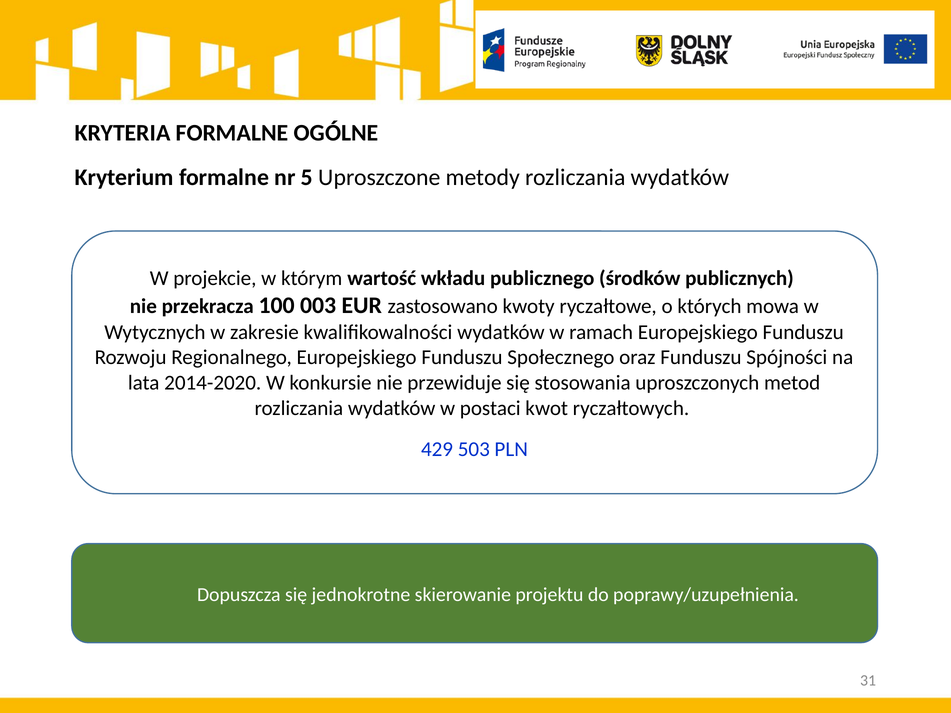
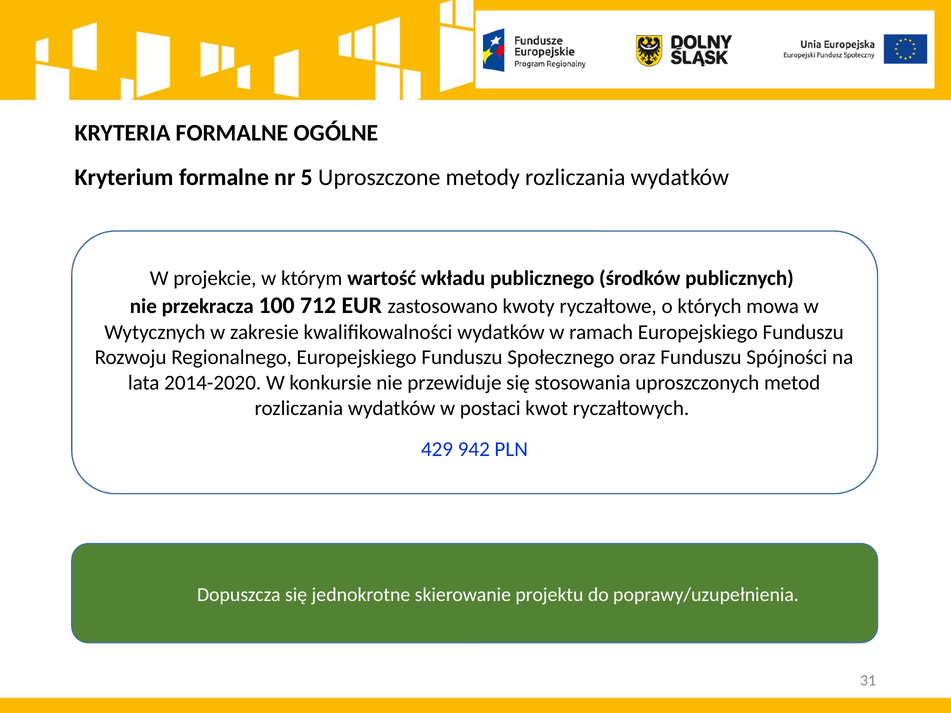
003: 003 -> 712 (318, 306)
503: 503 -> 942 (474, 450)
